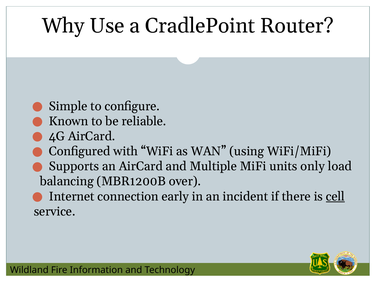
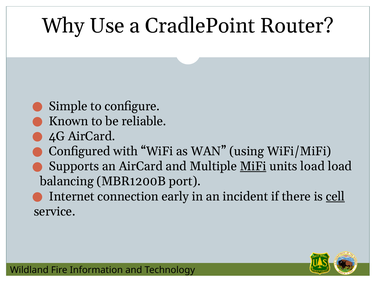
MiFi underline: none -> present (253, 166)
units only: only -> load (313, 166)
over: over -> port (185, 181)
